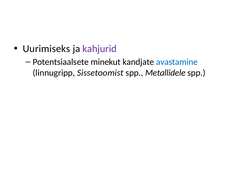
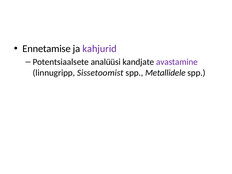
Uurimiseks: Uurimiseks -> Ennetamise (47, 49)
minekut: minekut -> analüüsi (106, 62)
avastamine colour: blue -> purple (177, 62)
